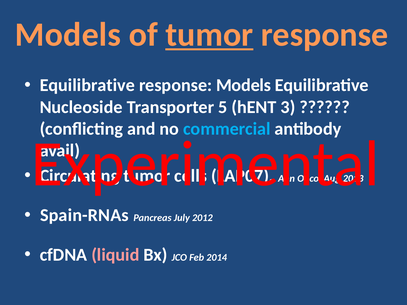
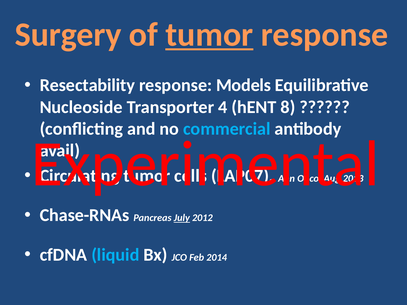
Models: Models -> Surgery (68, 35)
Equilibrative: Equilibrative -> Resectability (87, 85)
5: 5 -> 4 (223, 107)
3: 3 -> 8 (288, 107)
Spain-RNAs: Spain-RNAs -> Chase-RNAs (84, 216)
July underline: none -> present (182, 218)
liquid colour: pink -> light blue (115, 255)
